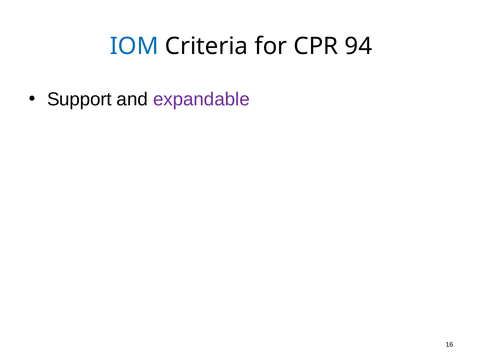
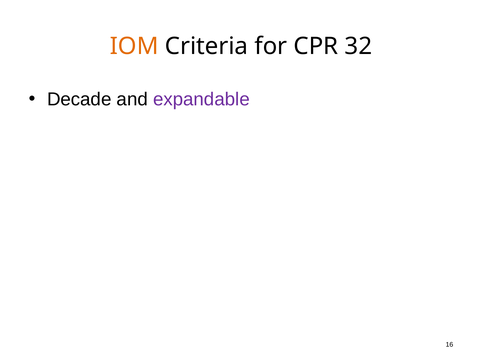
IOM colour: blue -> orange (134, 46)
94: 94 -> 32 (358, 46)
Support: Support -> Decade (79, 99)
